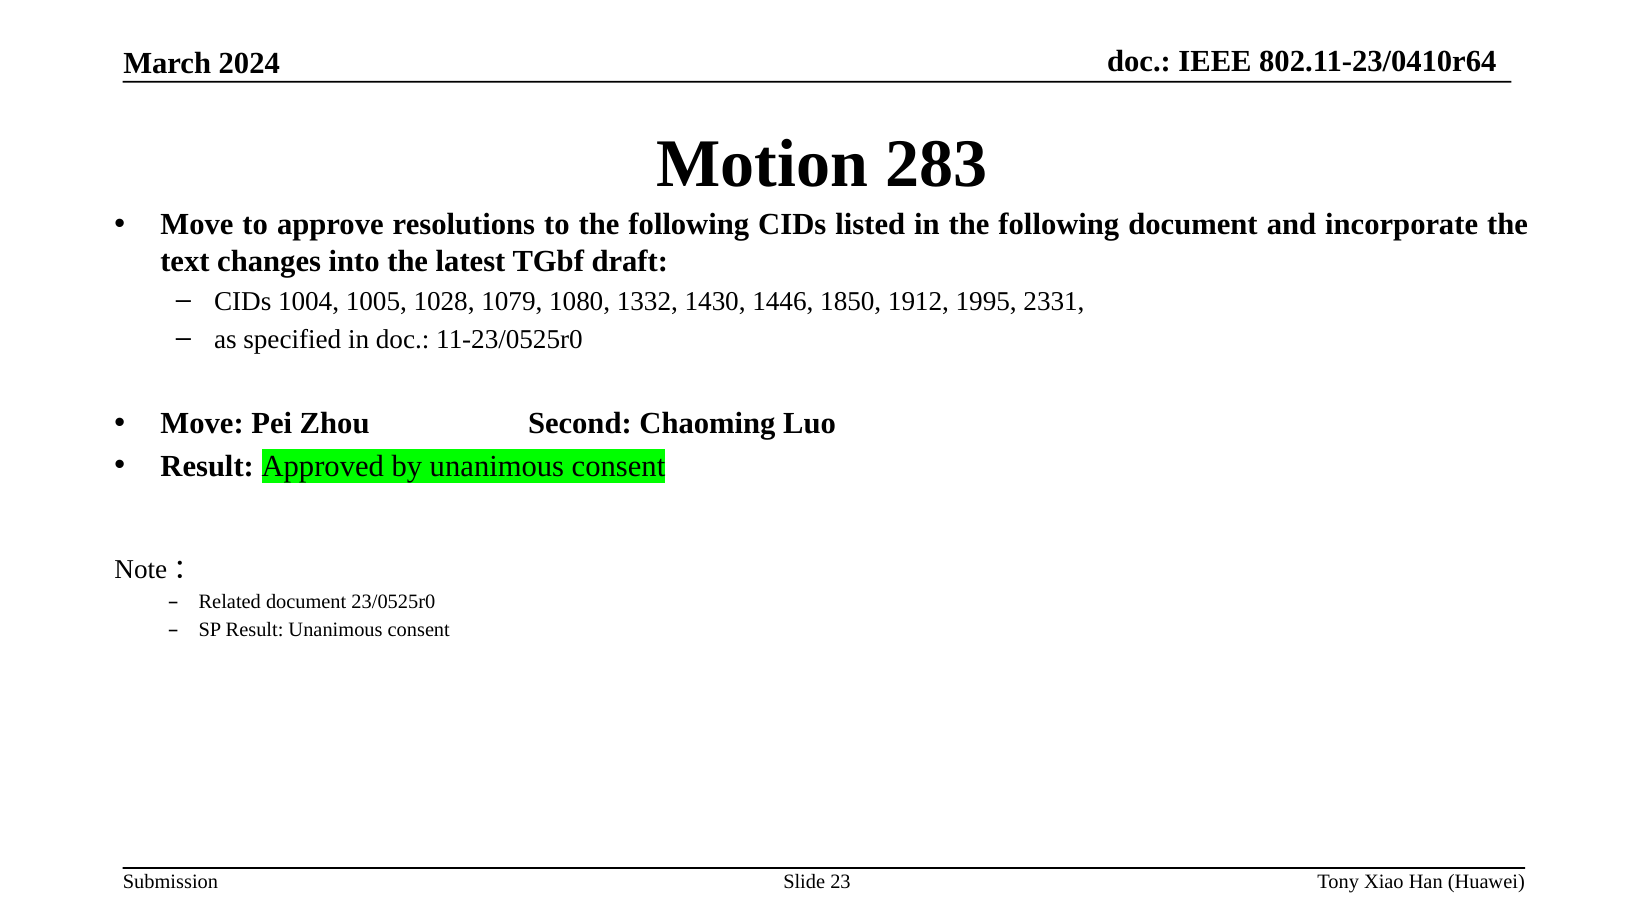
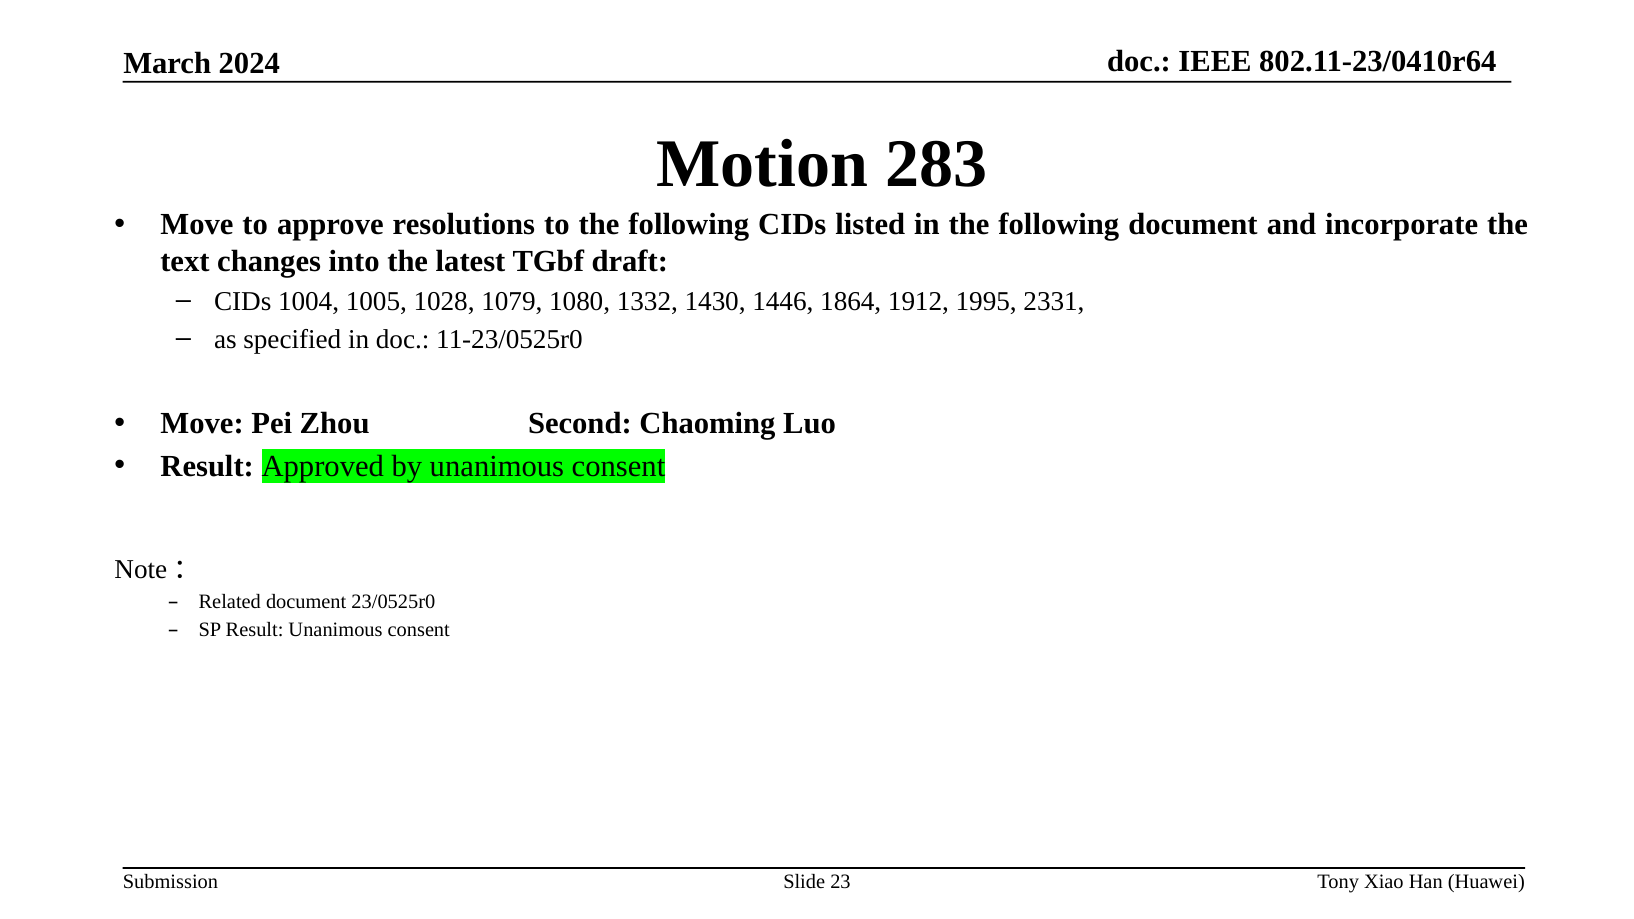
1850: 1850 -> 1864 (851, 301)
